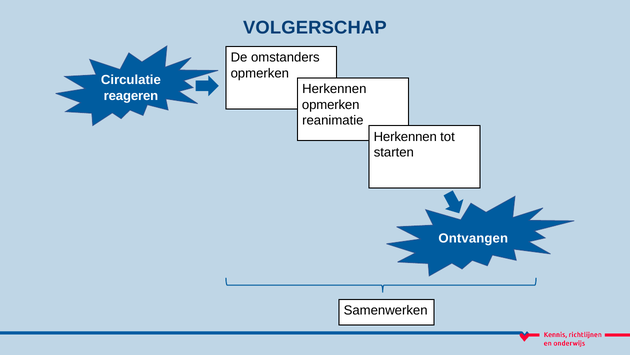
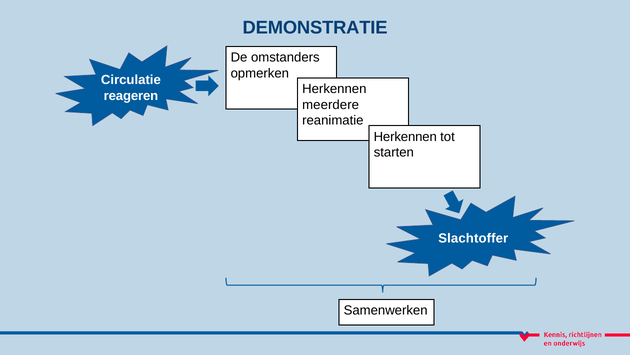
VOLGERSCHAP: VOLGERSCHAP -> DEMONSTRATIE (315, 28)
opmerken: opmerken -> meerdere (331, 105)
Ontvangen: Ontvangen -> Slachtoffer (473, 238)
